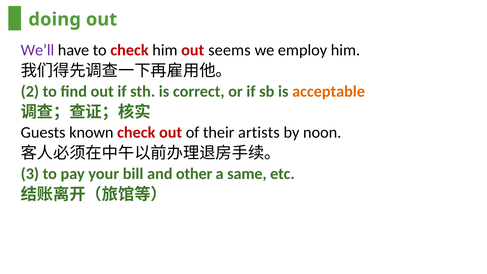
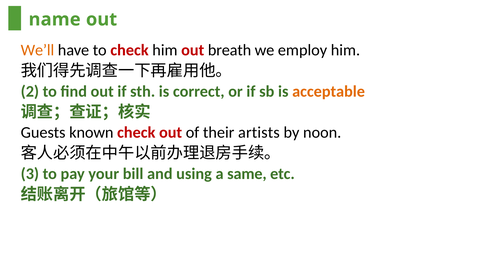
doing: doing -> name (55, 19)
We’ll colour: purple -> orange (37, 50)
seems: seems -> breath (230, 50)
other: other -> using (194, 174)
